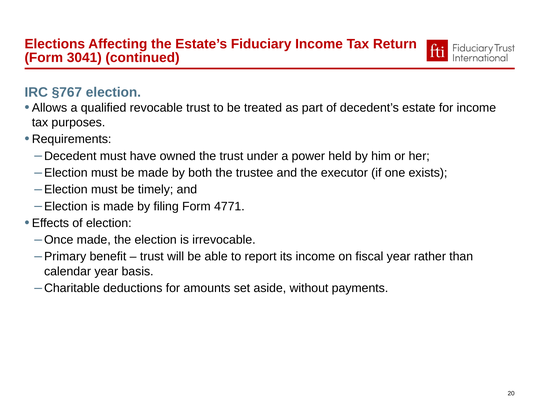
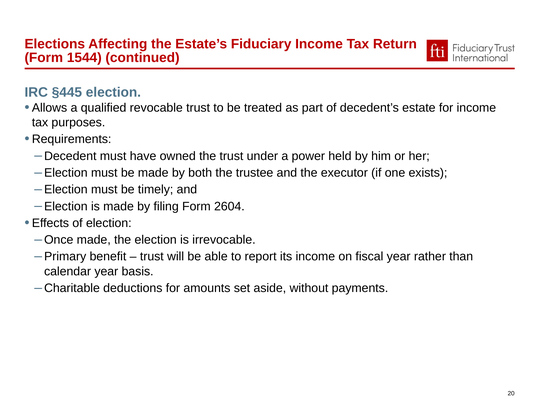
3041: 3041 -> 1544 (84, 58)
§767: §767 -> §445 (67, 92)
4771: 4771 -> 2604 (229, 206)
